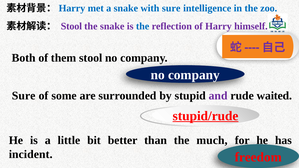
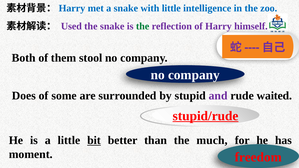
with sure: sure -> little (171, 8)
Stool: Stool -> Used (71, 26)
the colour: blue -> green (143, 26)
Sure: Sure -> Does (24, 96)
bit underline: none -> present (94, 140)
incident: incident -> moment (31, 154)
